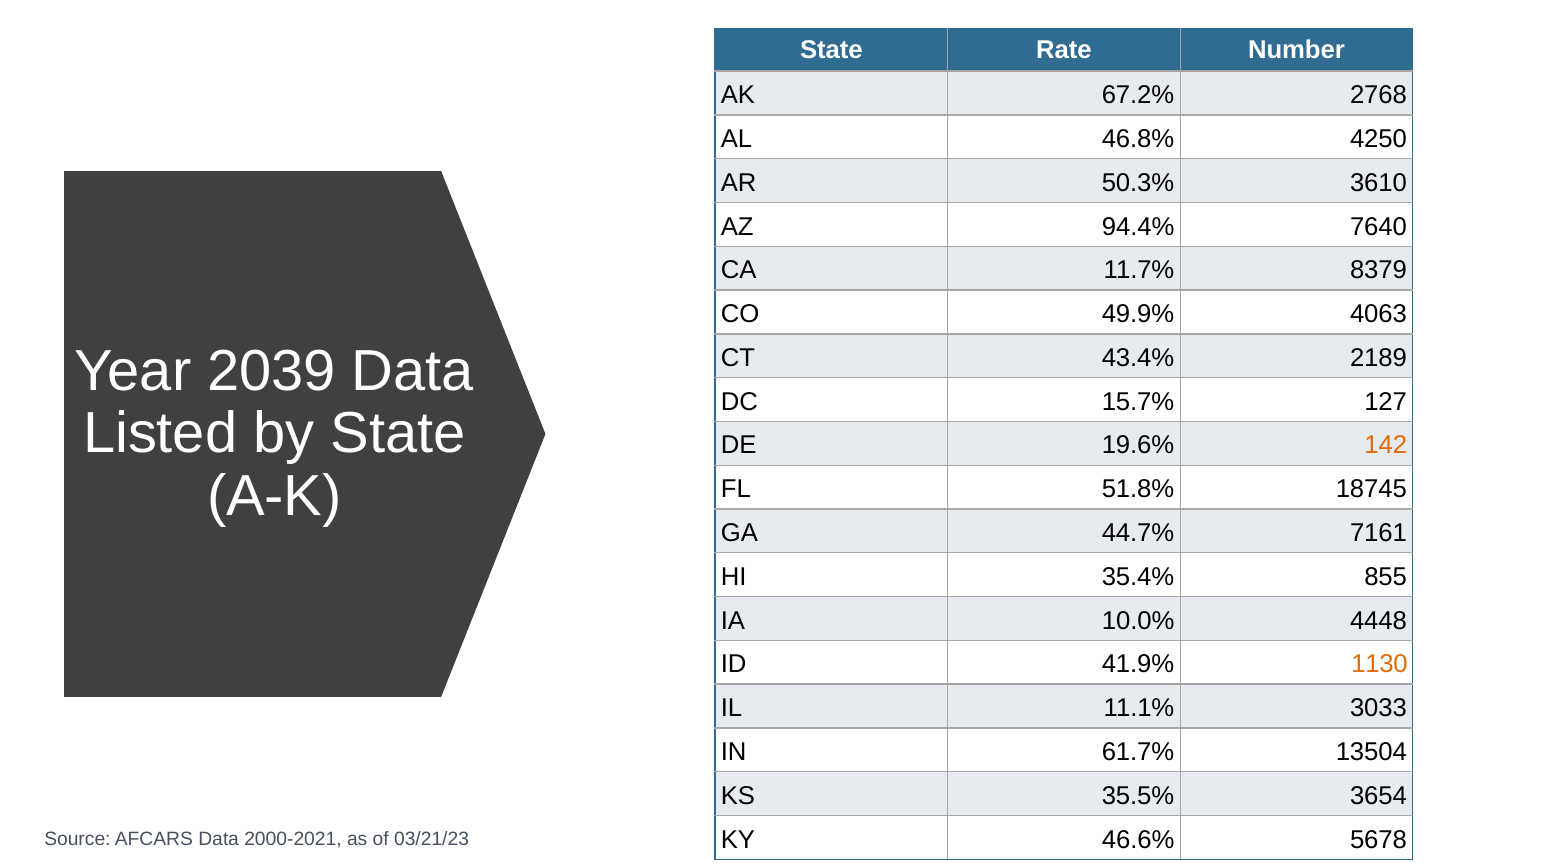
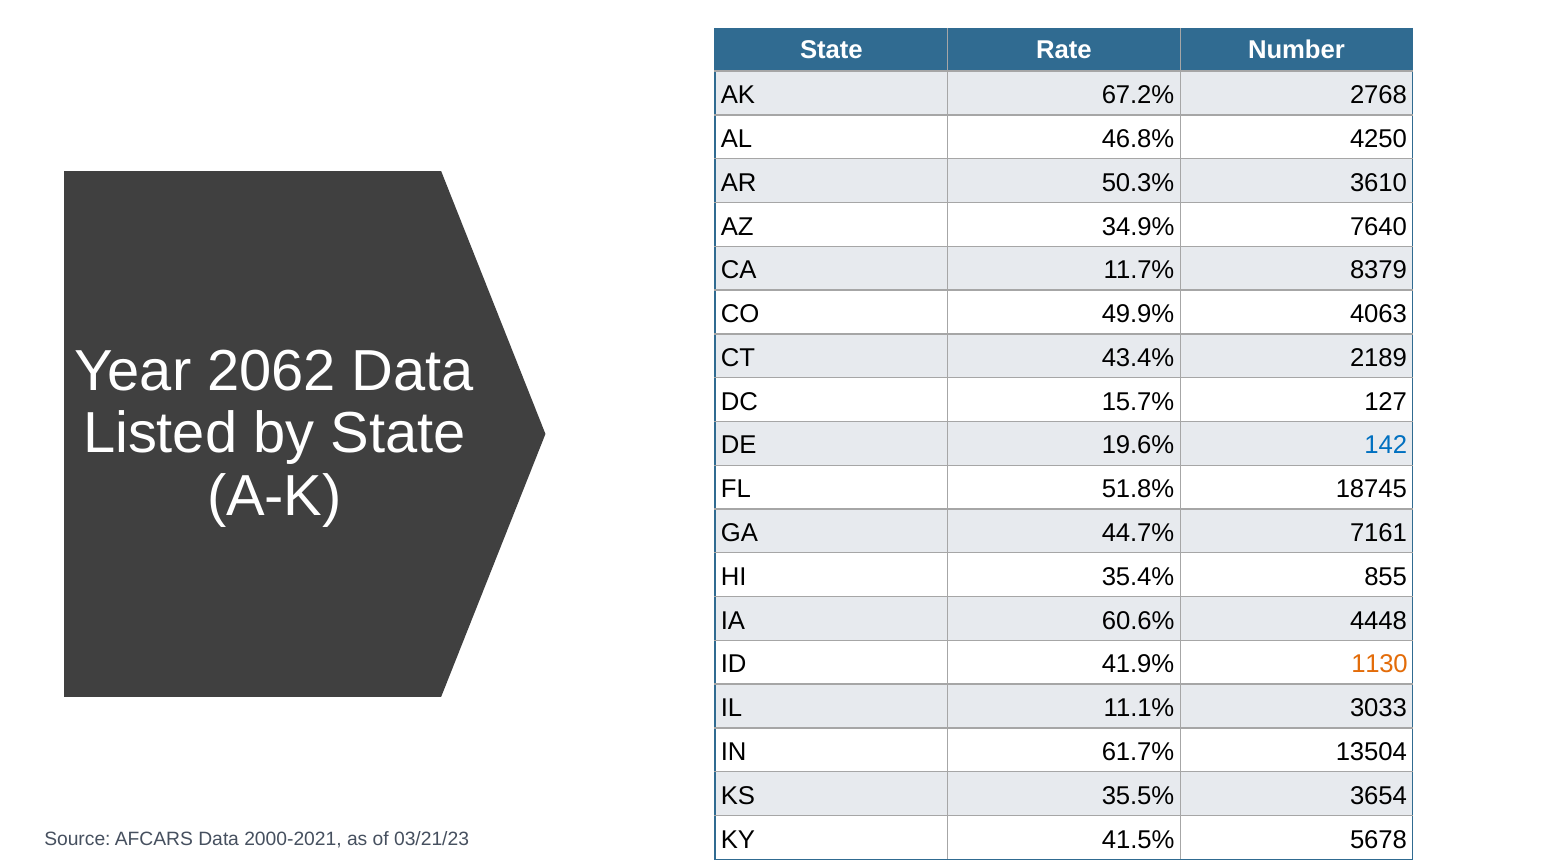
94.4%: 94.4% -> 34.9% (1138, 227)
2039: 2039 -> 2062 (272, 371)
142 colour: orange -> blue (1386, 445)
10.0%: 10.0% -> 60.6% (1138, 621)
46.6%: 46.6% -> 41.5% (1138, 839)
